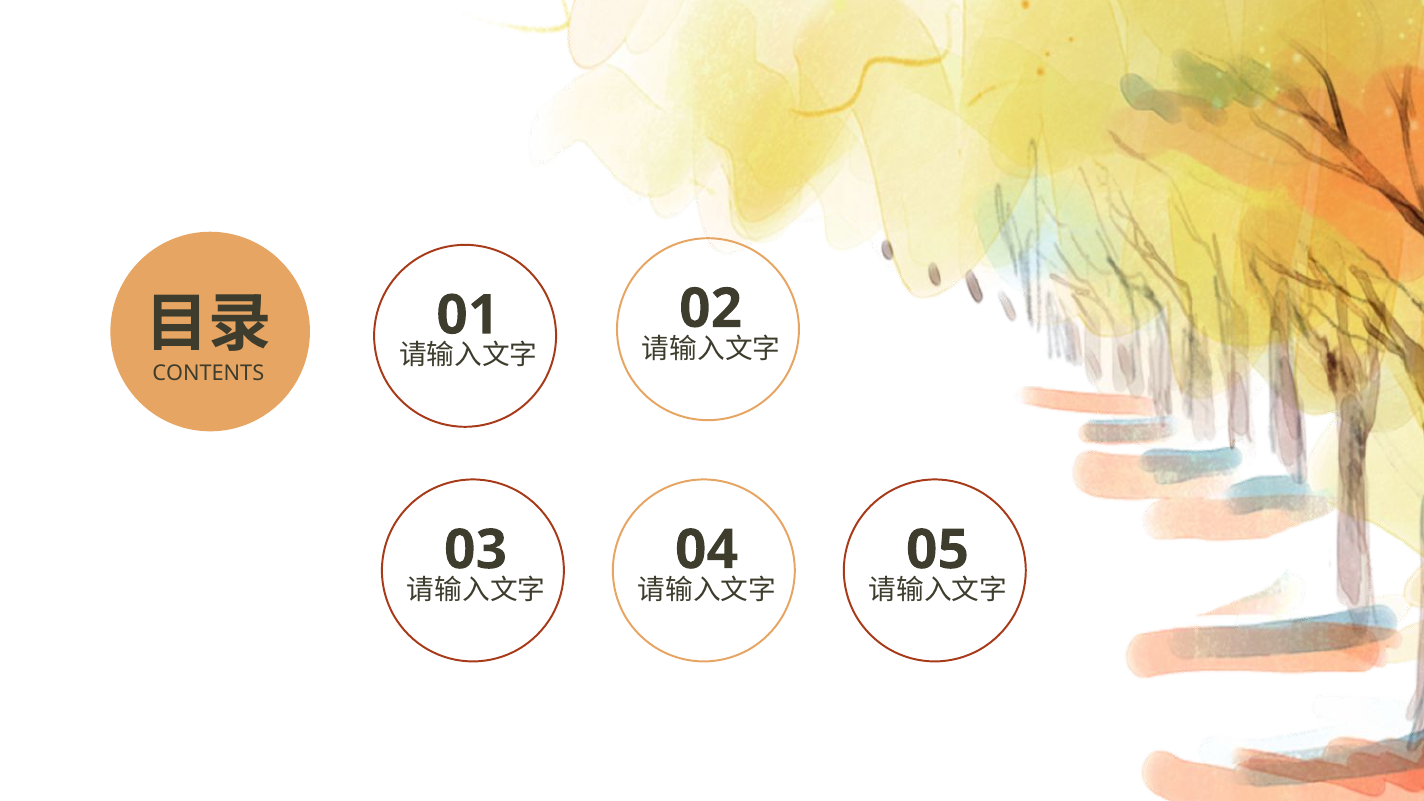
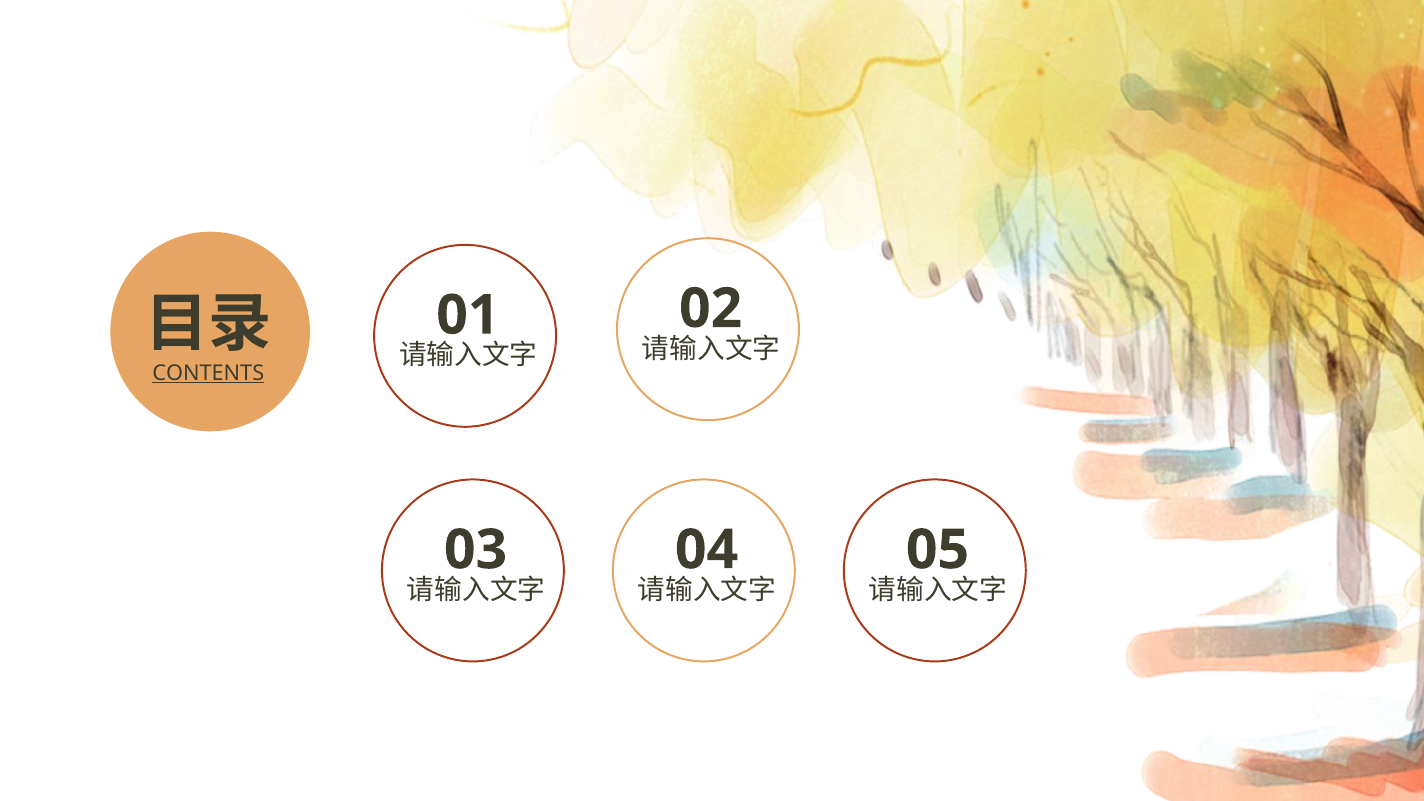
CONTENTS underline: none -> present (208, 373)
